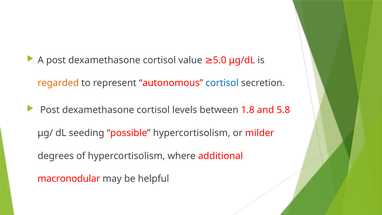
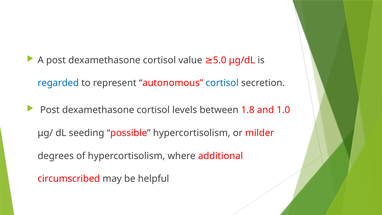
regarded colour: orange -> blue (58, 83)
5.8: 5.8 -> 1.0 (283, 110)
macronodular: macronodular -> circumscribed (69, 179)
